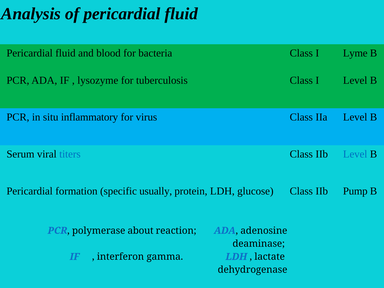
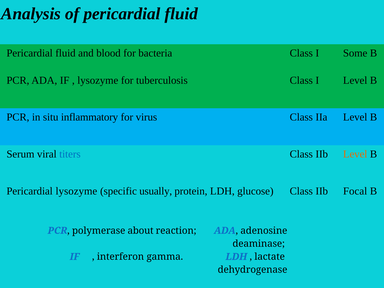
Lyme: Lyme -> Some (355, 53)
Level colour: blue -> orange (355, 154)
Pericardial formation: formation -> lysozyme (76, 191)
Pump: Pump -> Focal (355, 191)
